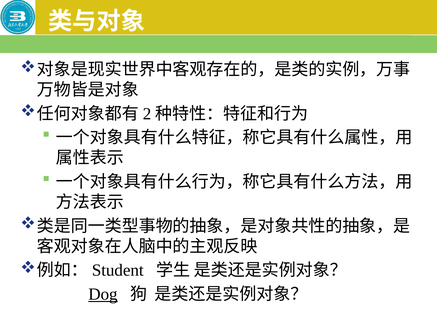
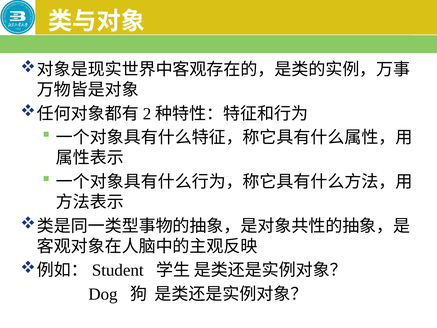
Dog underline: present -> none (103, 294)
